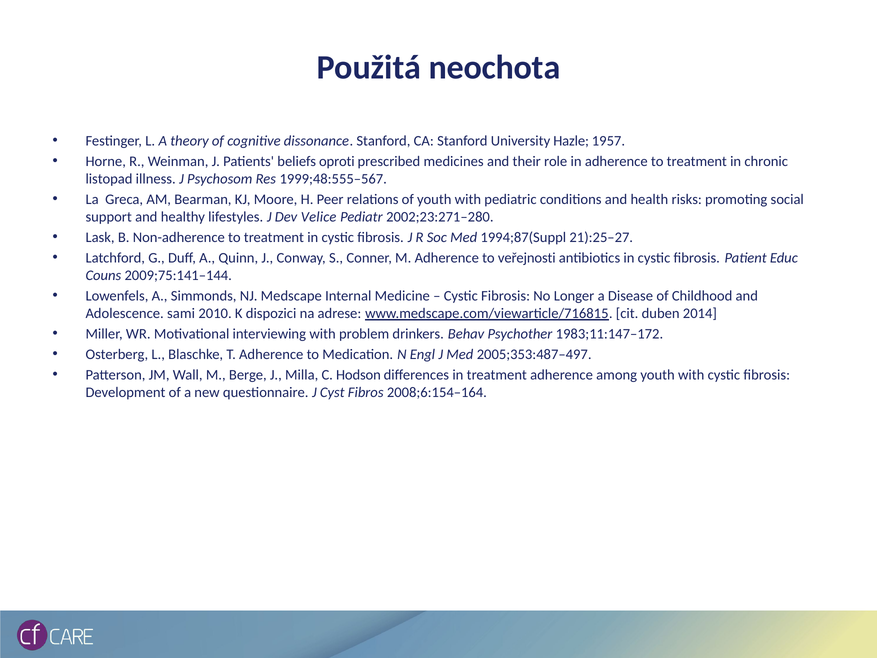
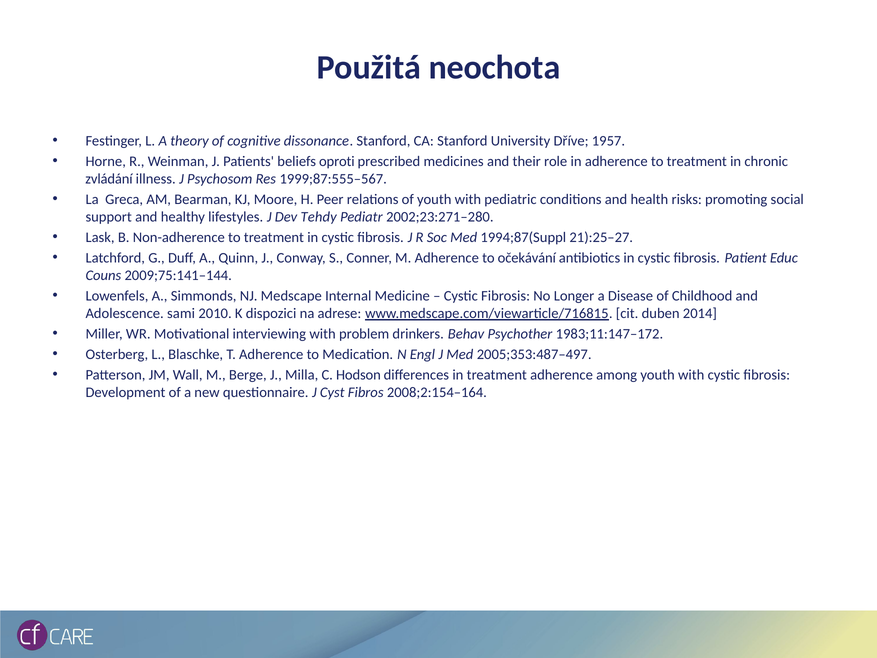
Hazle: Hazle -> Dříve (571, 141)
listopad: listopad -> zvládání (109, 179)
1999;48:555–567: 1999;48:555–567 -> 1999;87:555–567 (333, 179)
Velice: Velice -> Tehdy (319, 217)
veřejnosti: veřejnosti -> očekávání (527, 258)
2008;6:154–164: 2008;6:154–164 -> 2008;2:154–164 (437, 392)
